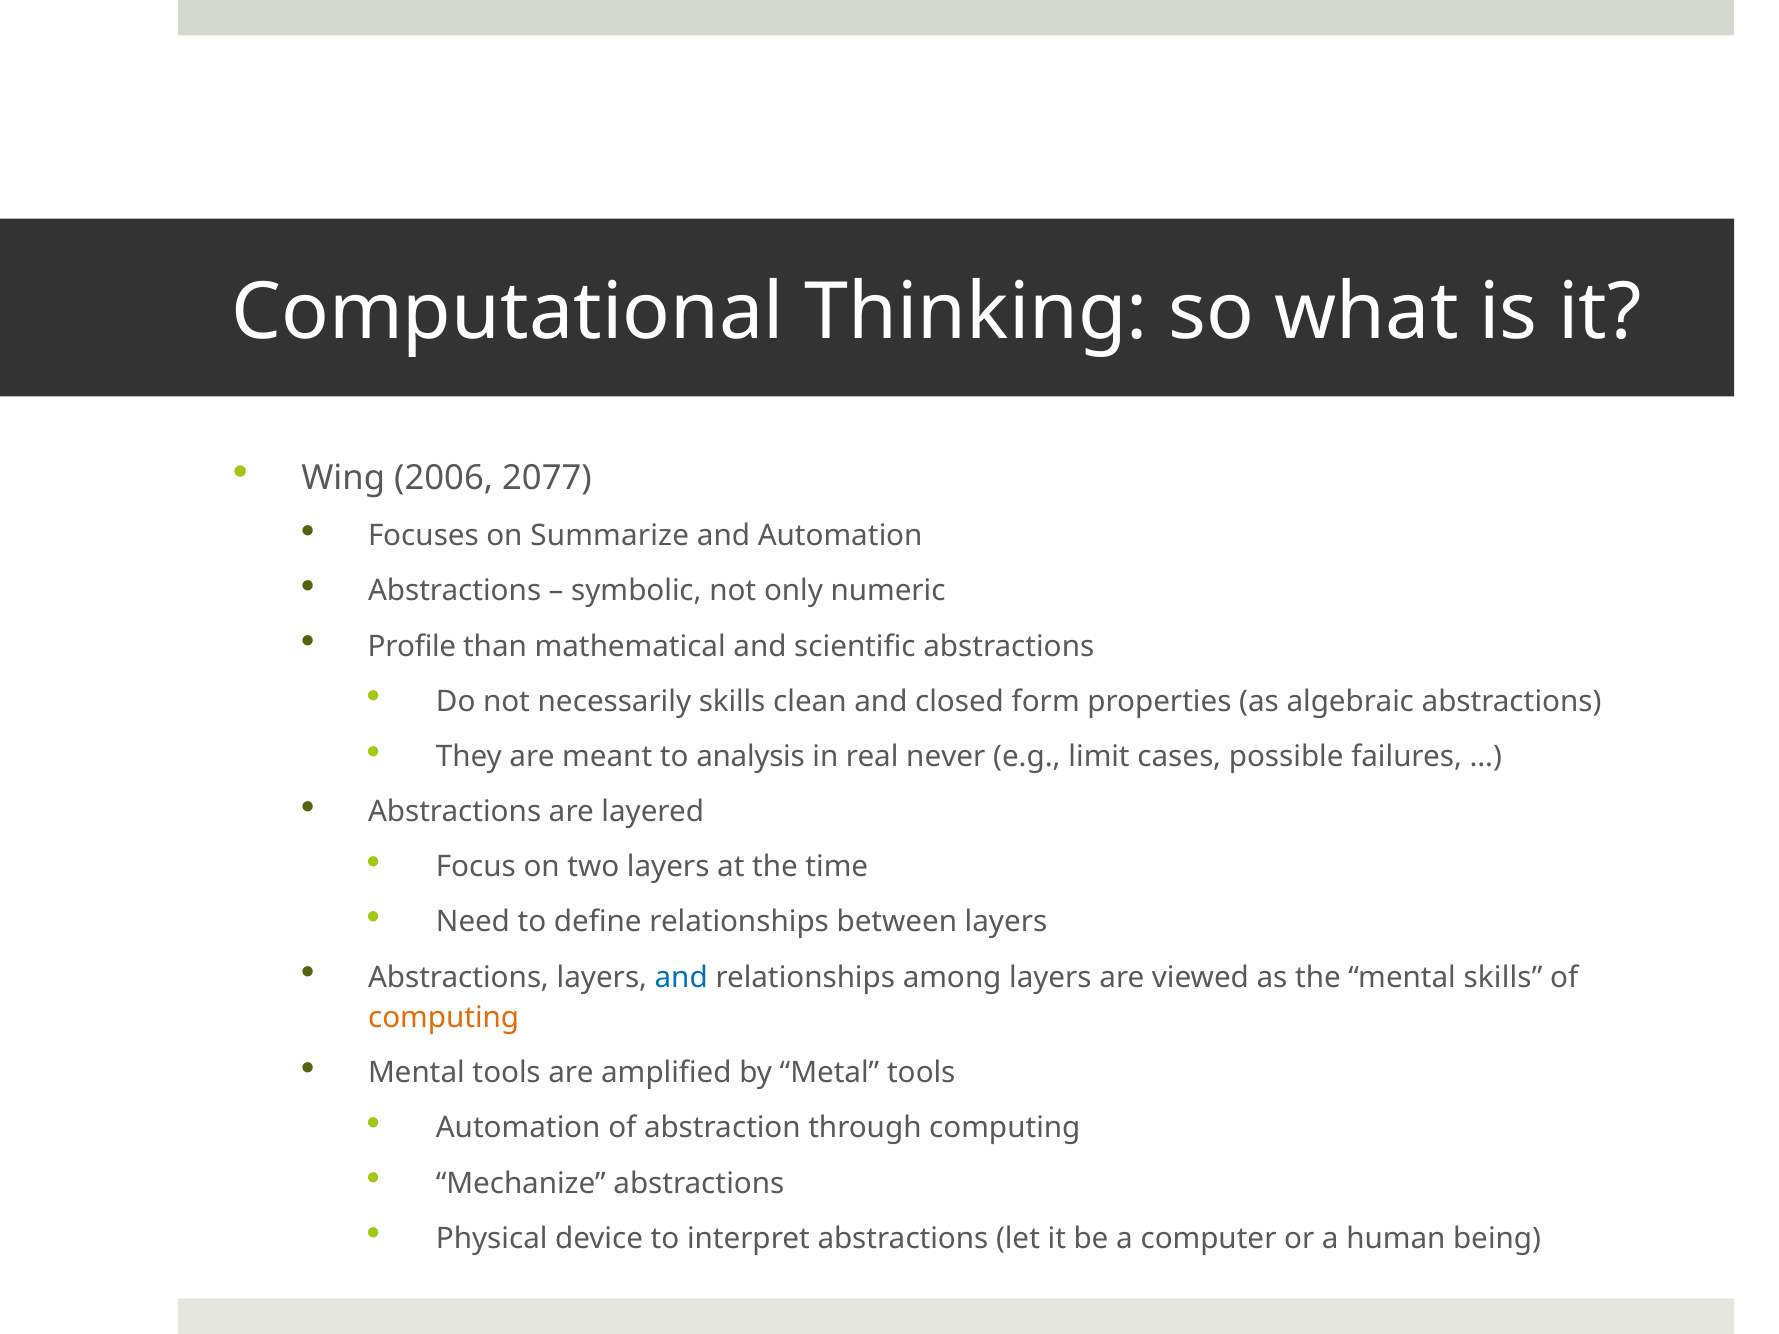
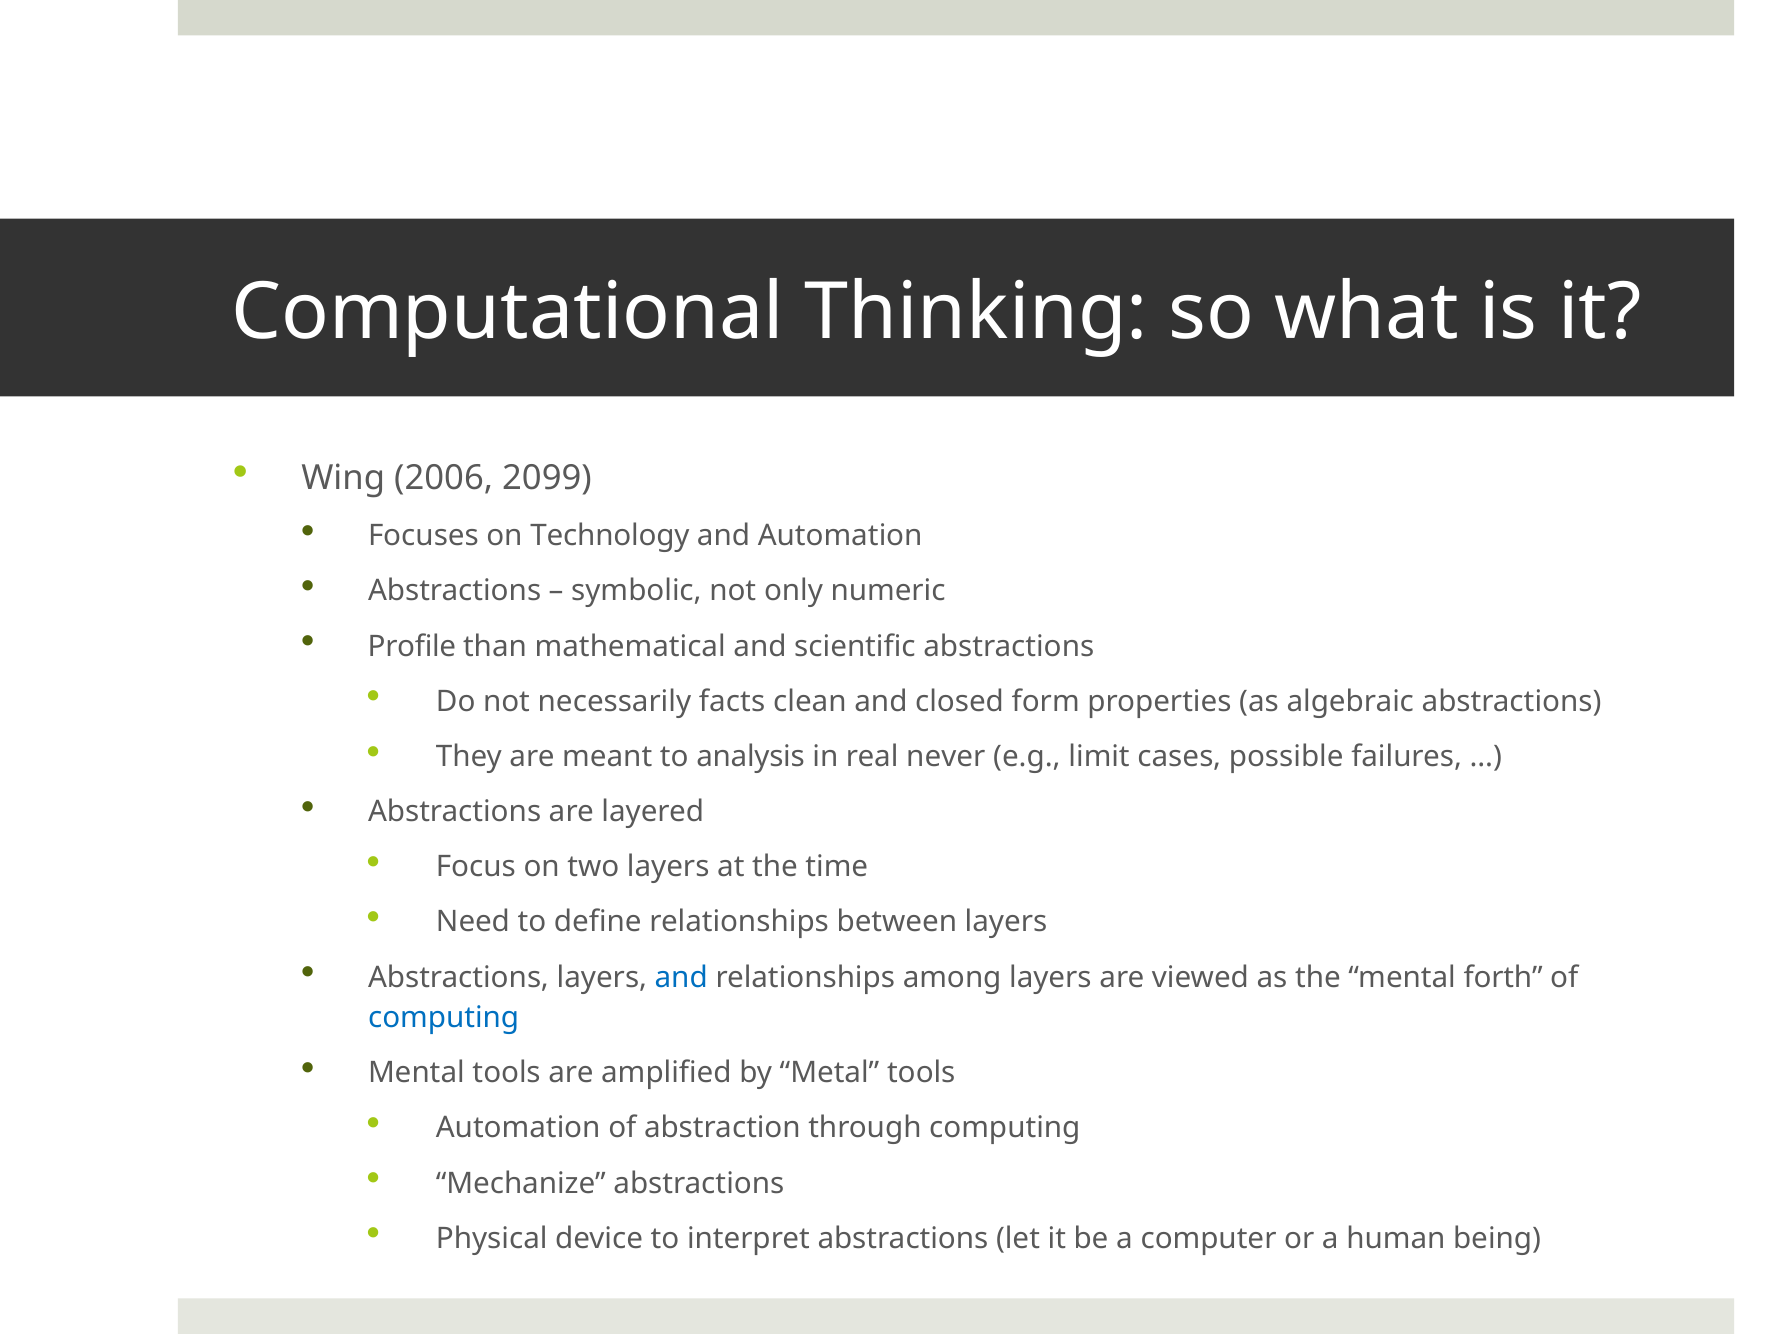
2077: 2077 -> 2099 (547, 478)
Summarize: Summarize -> Technology (610, 536)
necessarily skills: skills -> facts (732, 702)
mental skills: skills -> forth (1503, 978)
computing colour: orange -> blue (444, 1018)
